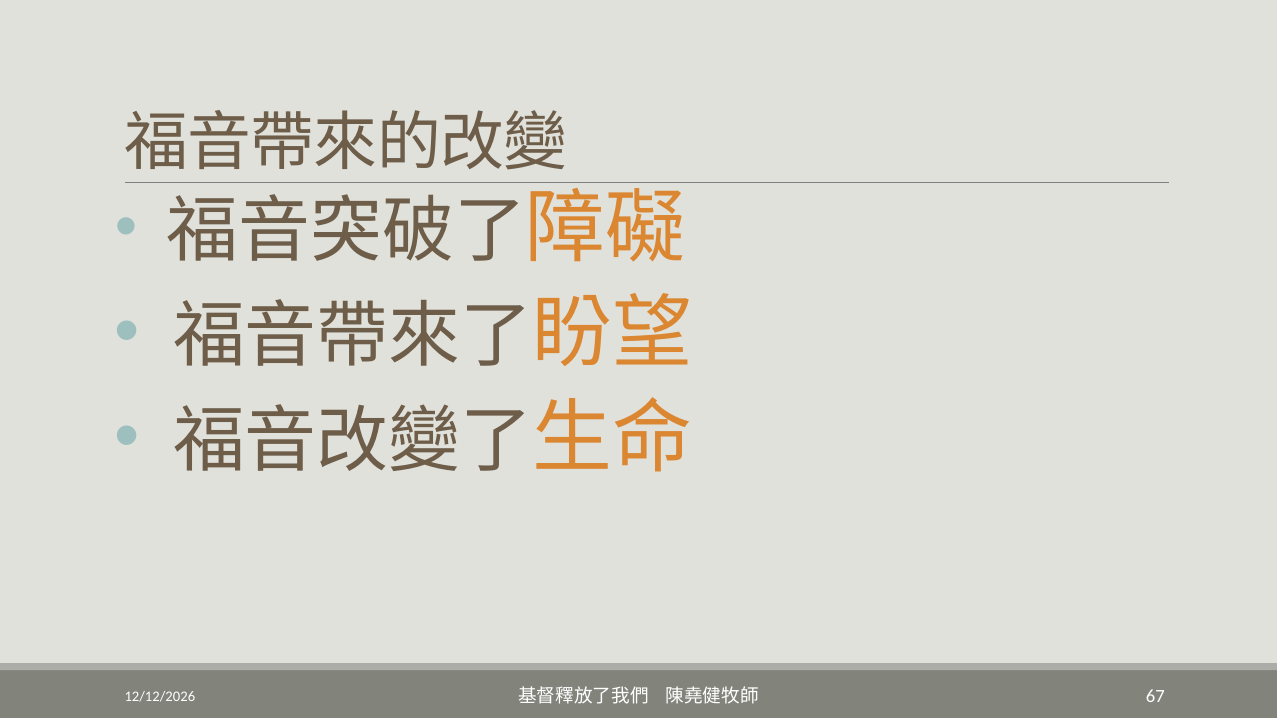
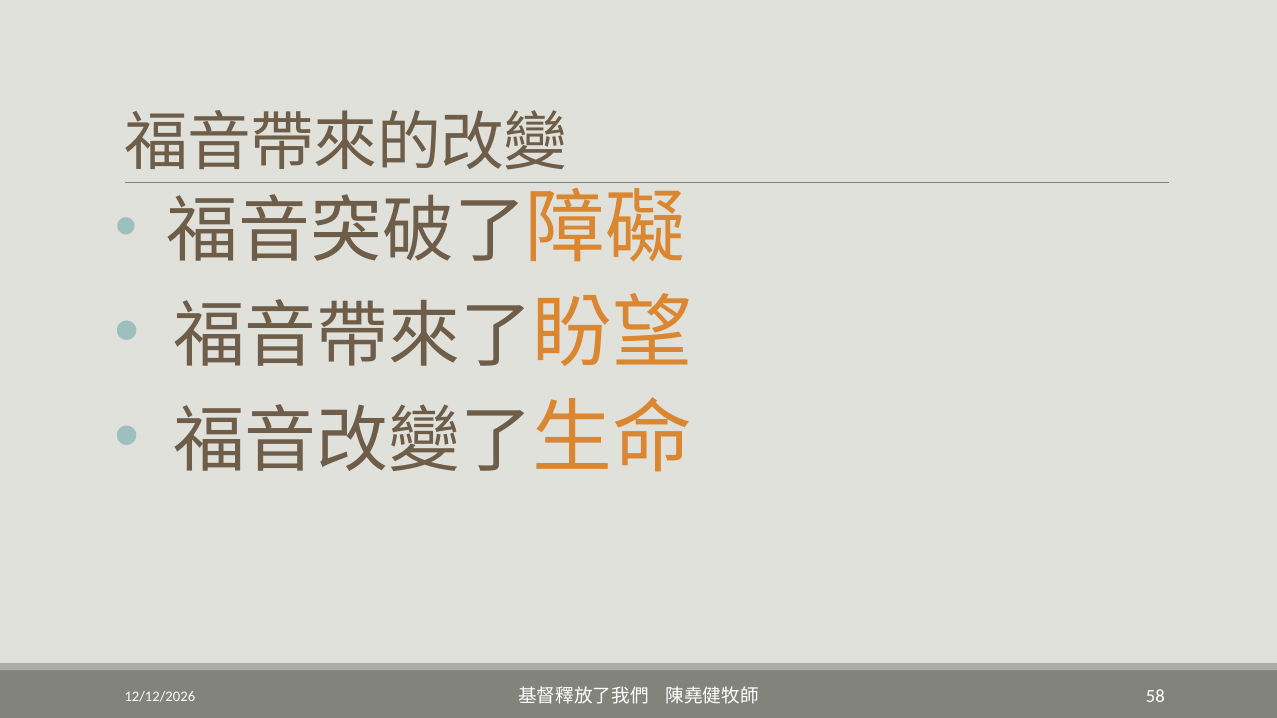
67: 67 -> 58 (1155, 697)
